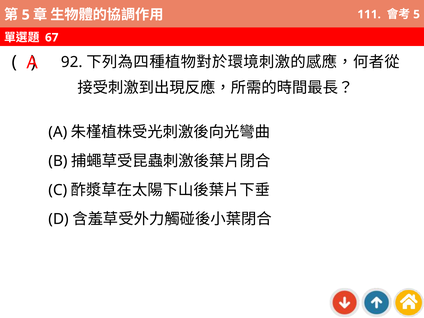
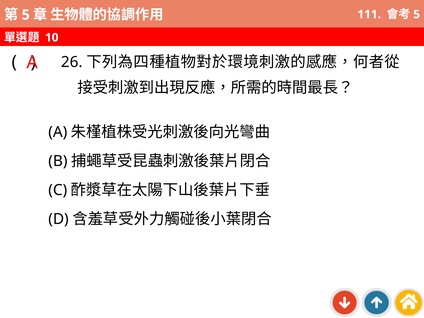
67: 67 -> 10 (52, 38)
92: 92 -> 26 (72, 62)
